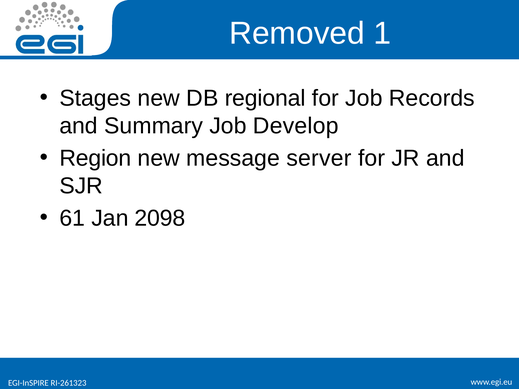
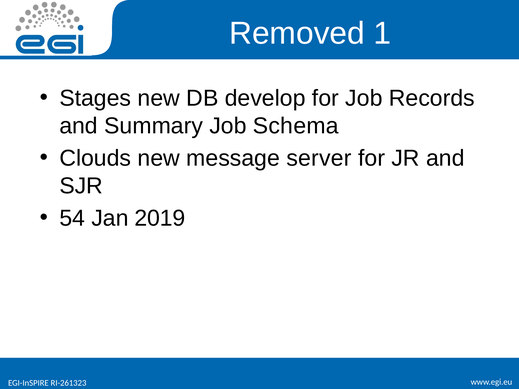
regional: regional -> develop (265, 98)
Develop: Develop -> Schema (296, 126)
Region: Region -> Clouds (95, 158)
61: 61 -> 54 (72, 218)
2098: 2098 -> 2019 (160, 218)
